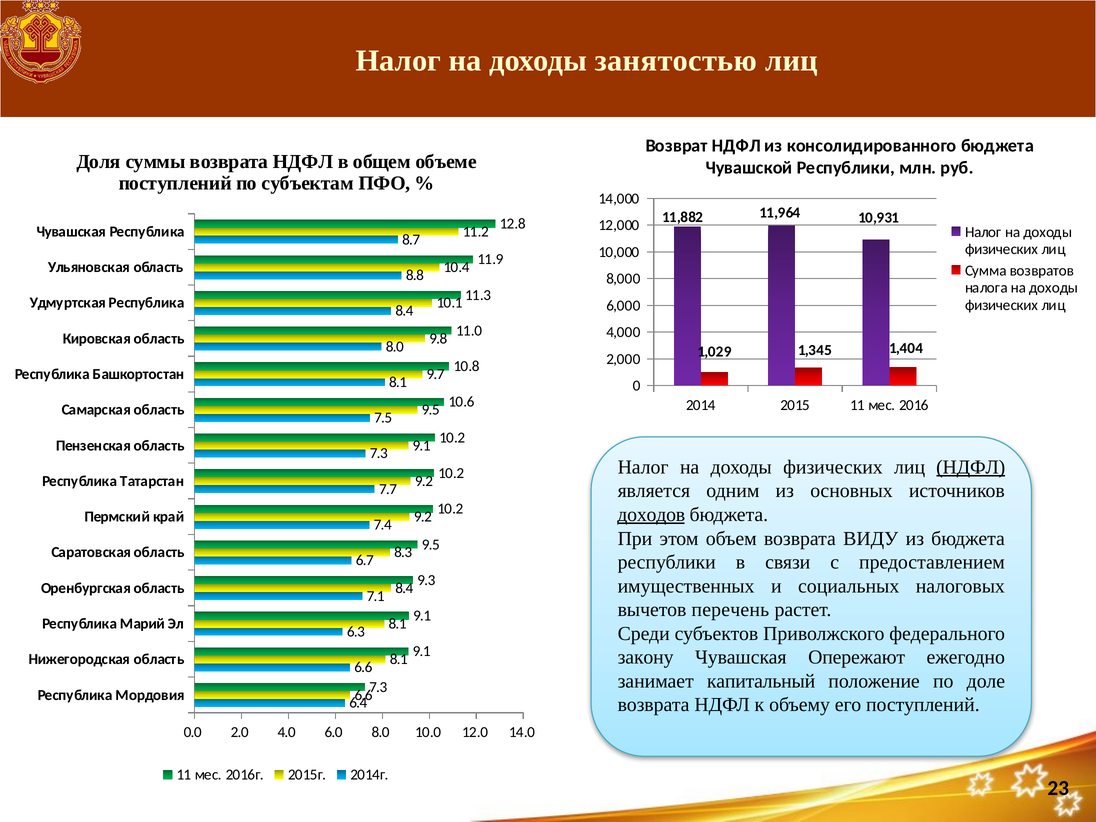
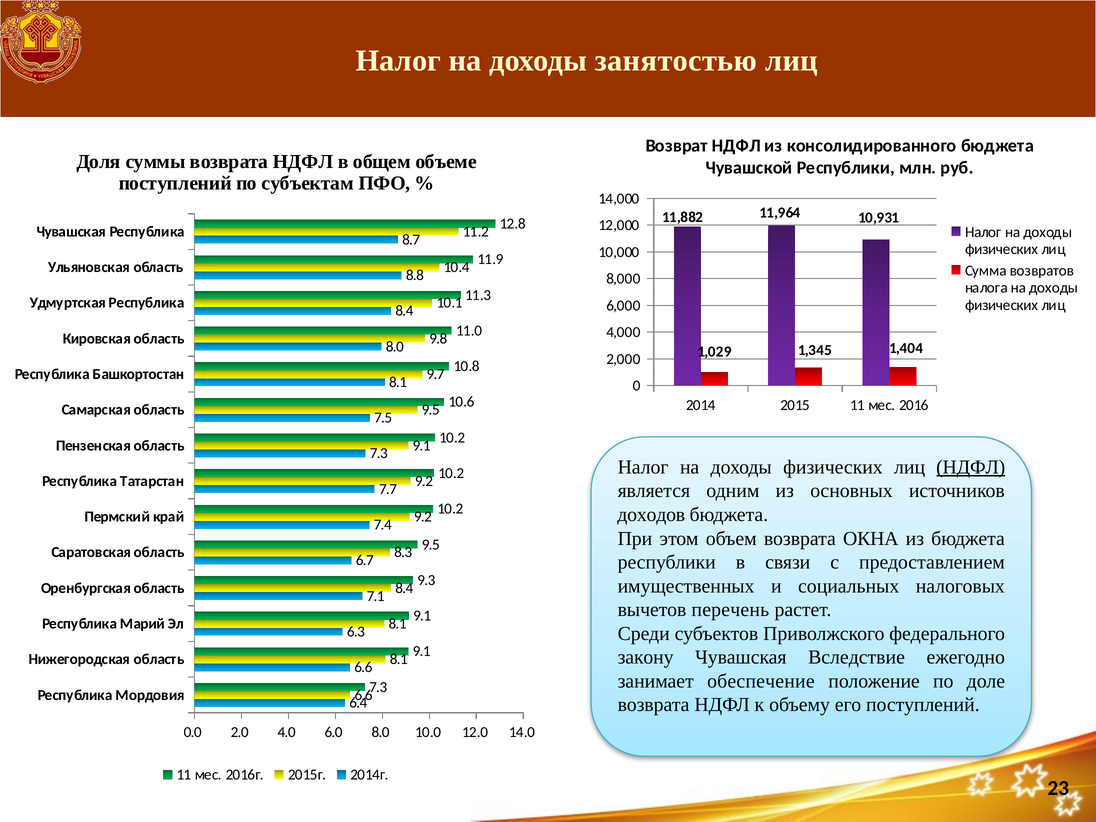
доходов underline: present -> none (651, 515)
ВИДУ: ВИДУ -> ОКНА (871, 538)
Опережают: Опережают -> Вследствие (857, 657)
капитальный: капитальный -> обеспечение (761, 681)
